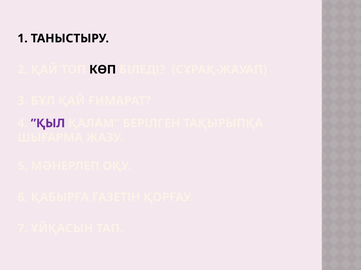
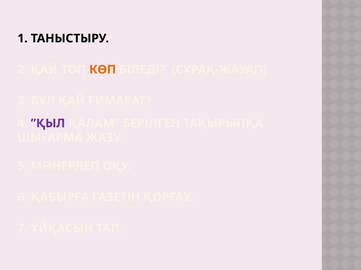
КӨП colour: black -> orange (103, 70)
